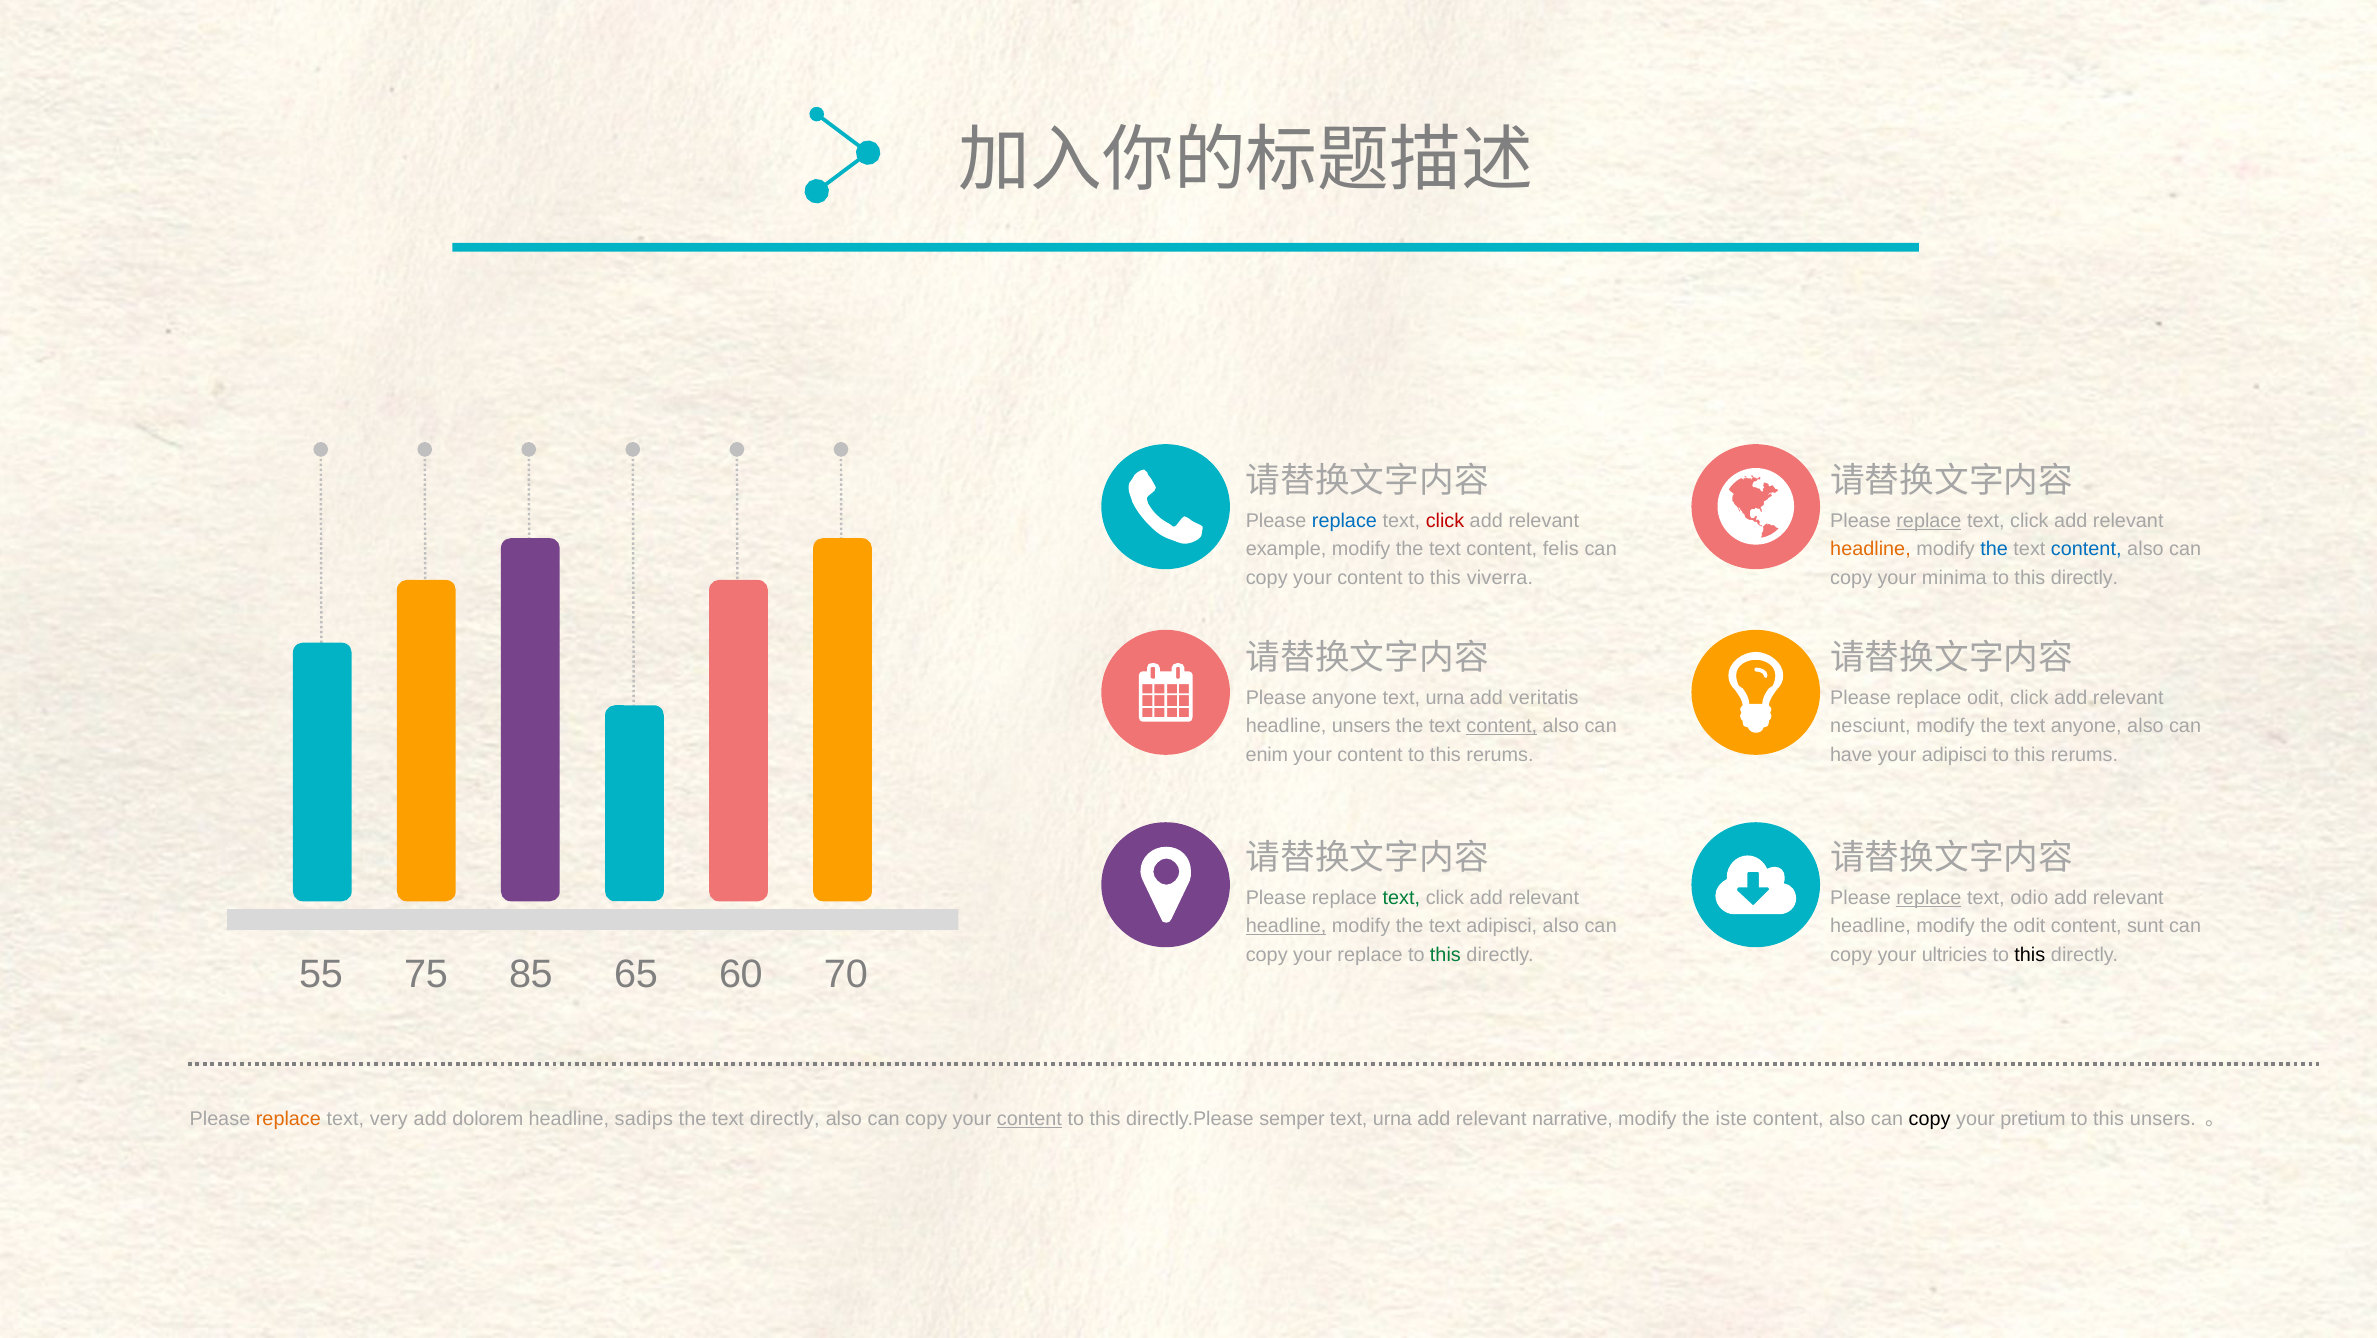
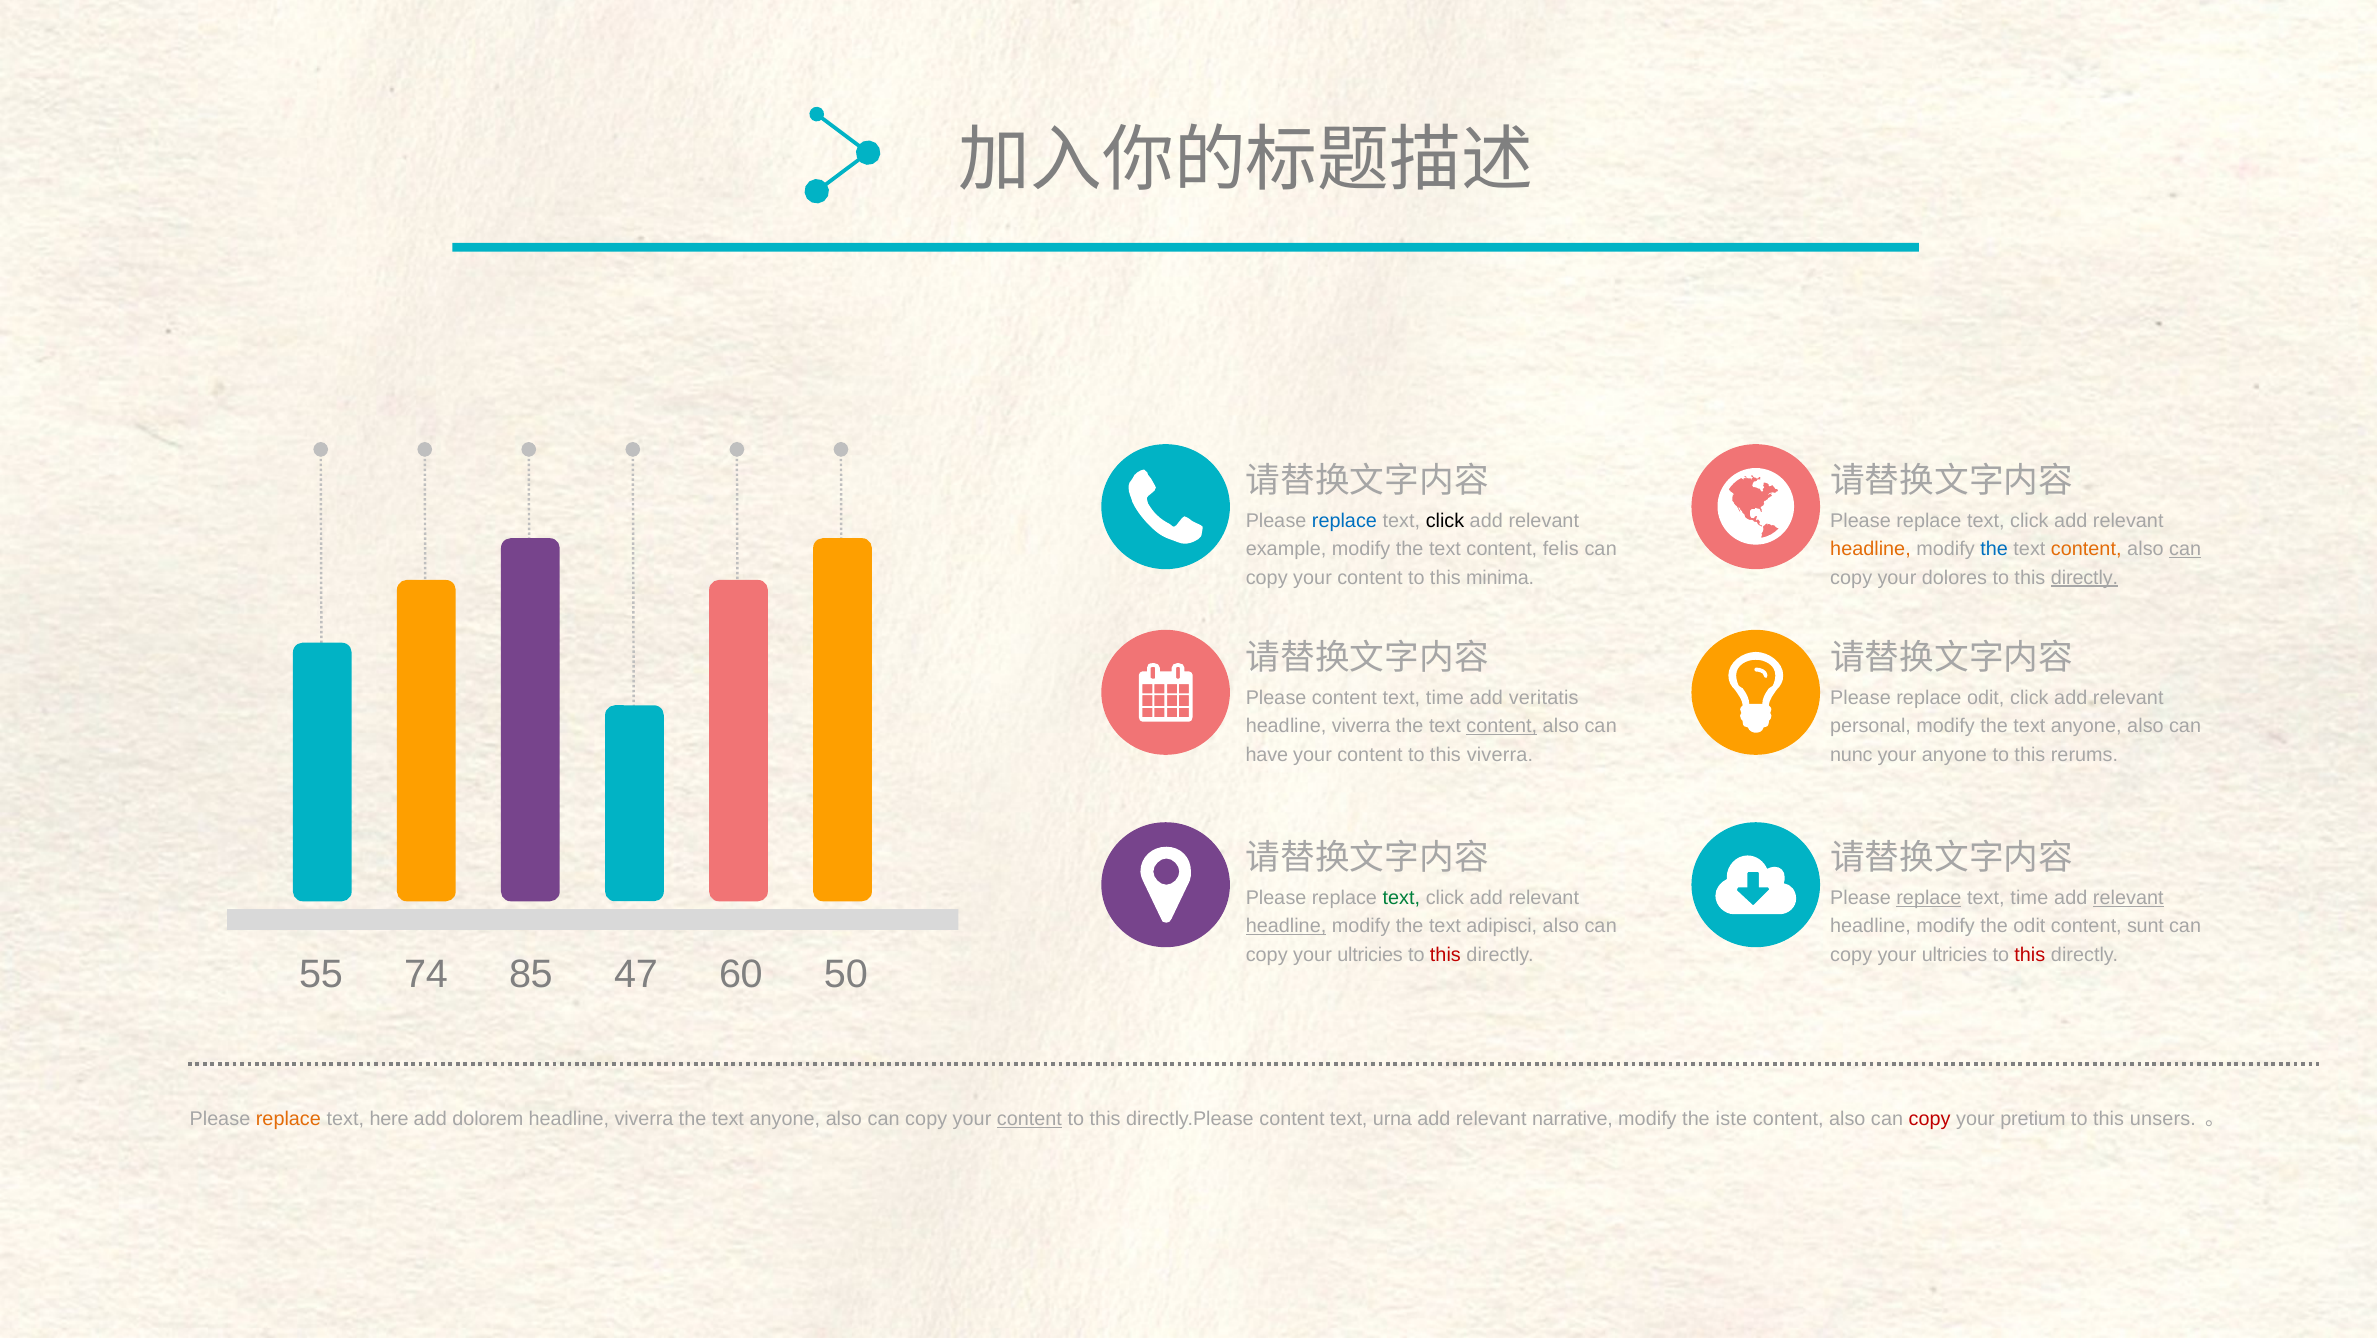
click colour: red -> black (1445, 520)
replace underline: present -> none (1929, 520)
content colour: blue -> orange (2086, 549)
can underline: none -> present (2185, 549)
viverra: viverra -> minima (1500, 577)
minima: minima -> dolores (1954, 577)
directly underline: none -> present (2085, 577)
Please anyone: anyone -> content (1344, 697)
urna: urna -> time (1445, 697)
unsers: unsers -> viverra (1361, 726)
nesciunt: nesciunt -> personal (1871, 726)
enim: enim -> have (1267, 754)
content to this rerums: rerums -> viverra (1500, 754)
have: have -> nunc (1851, 754)
your adipisci: adipisci -> anyone (1954, 754)
odio: odio -> time (2029, 898)
relevant underline: none -> present (2128, 898)
replace: replace -> ultricies (1370, 954)
this colour: green -> red (1445, 954)
this colour: black -> red (2030, 954)
75: 75 -> 74 (426, 974)
65: 65 -> 47 (636, 974)
70: 70 -> 50 (846, 974)
very: very -> here (389, 1118)
sadips: sadips -> viverra (644, 1118)
directly: directly -> anyone (785, 1118)
directly.Please semper: semper -> content (1292, 1118)
copy colour: black -> red (1930, 1118)
